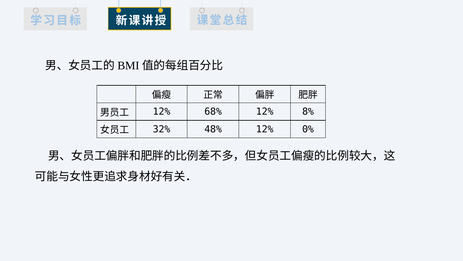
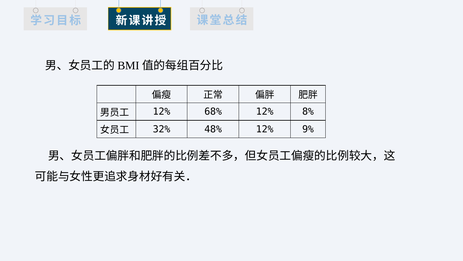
0%: 0% -> 9% (308, 129)
